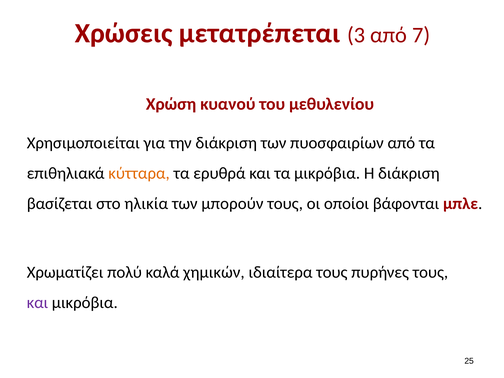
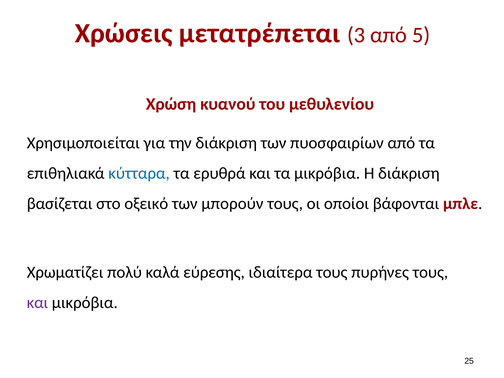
7: 7 -> 5 (421, 35)
κύτταρα colour: orange -> blue (139, 173)
ηλικία: ηλικία -> οξεικό (146, 203)
χημικών: χημικών -> εύρεσης (214, 272)
